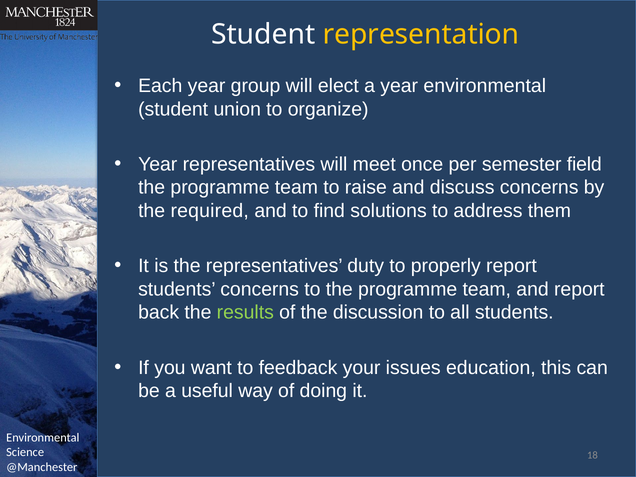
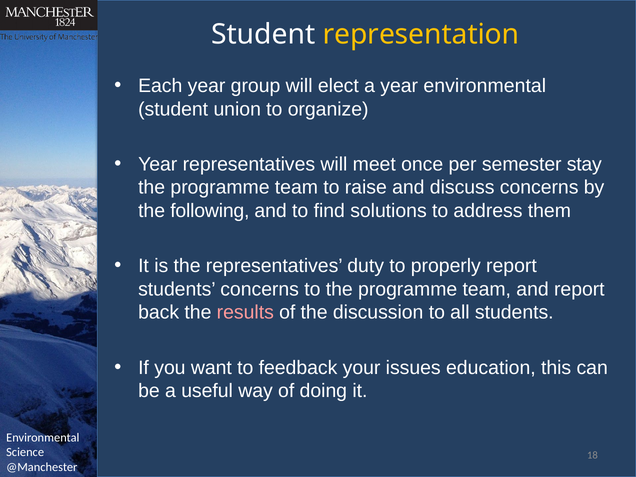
field: field -> stay (584, 164)
required: required -> following (210, 211)
results colour: light green -> pink (245, 313)
